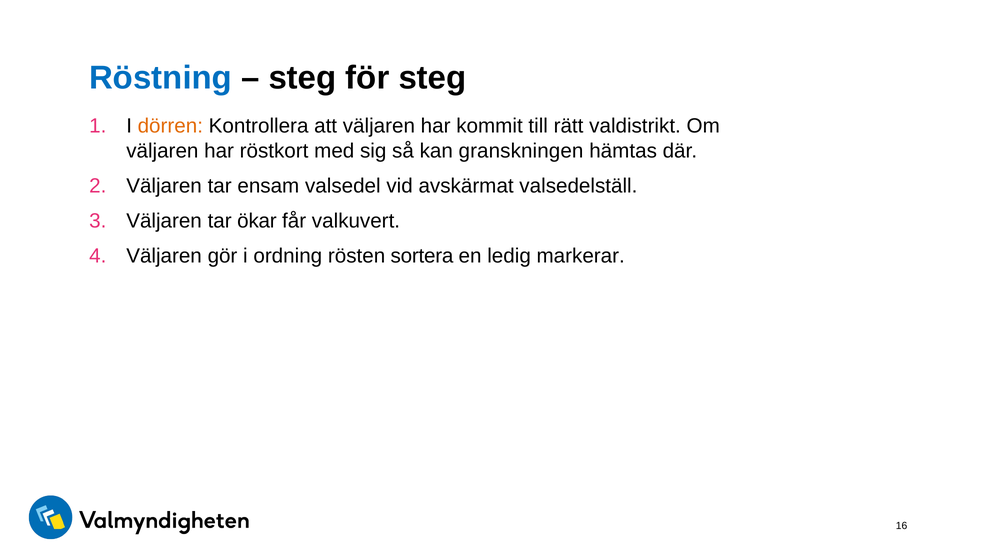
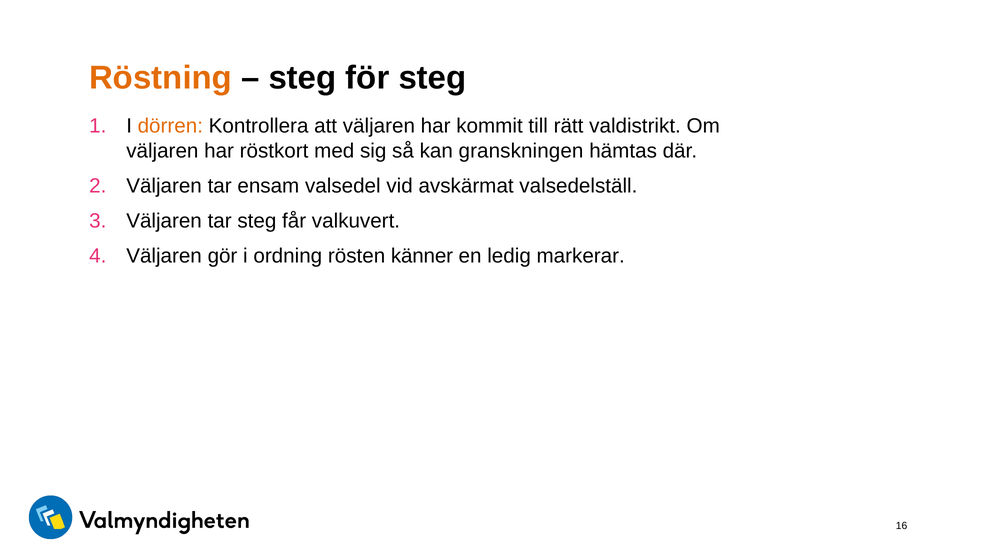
Röstning colour: blue -> orange (161, 78)
tar ökar: ökar -> steg (257, 221)
sortera: sortera -> känner (422, 256)
